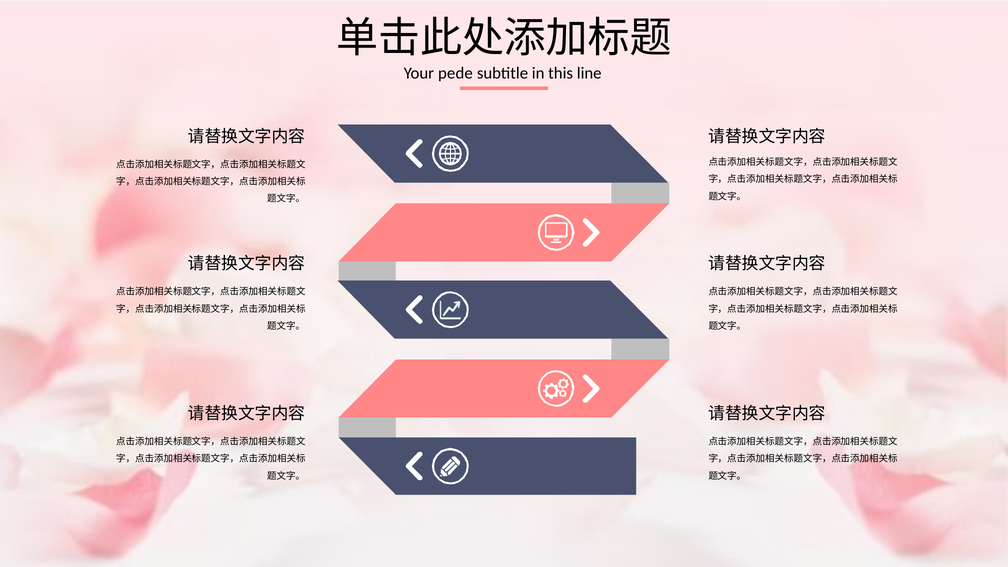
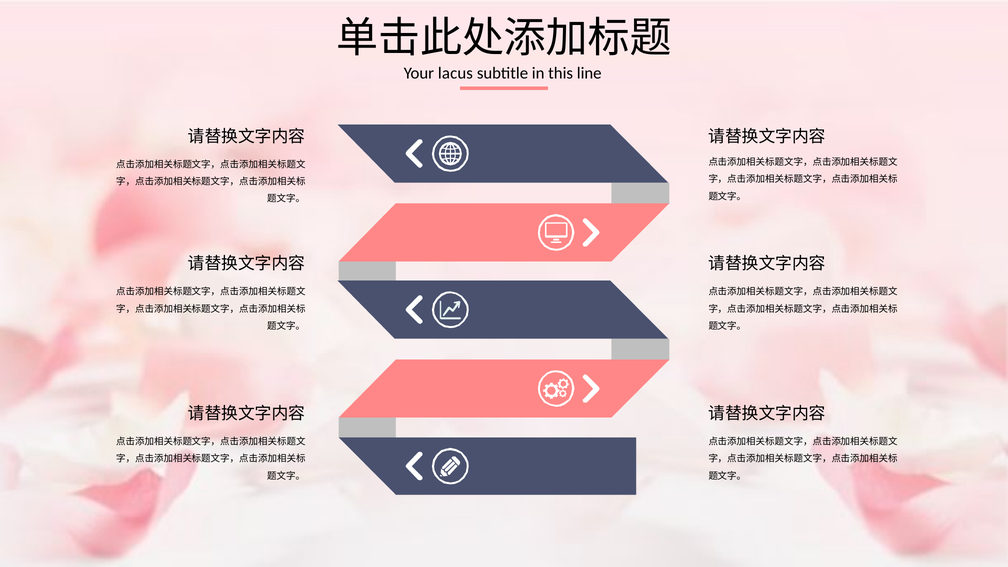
pede: pede -> lacus (455, 73)
